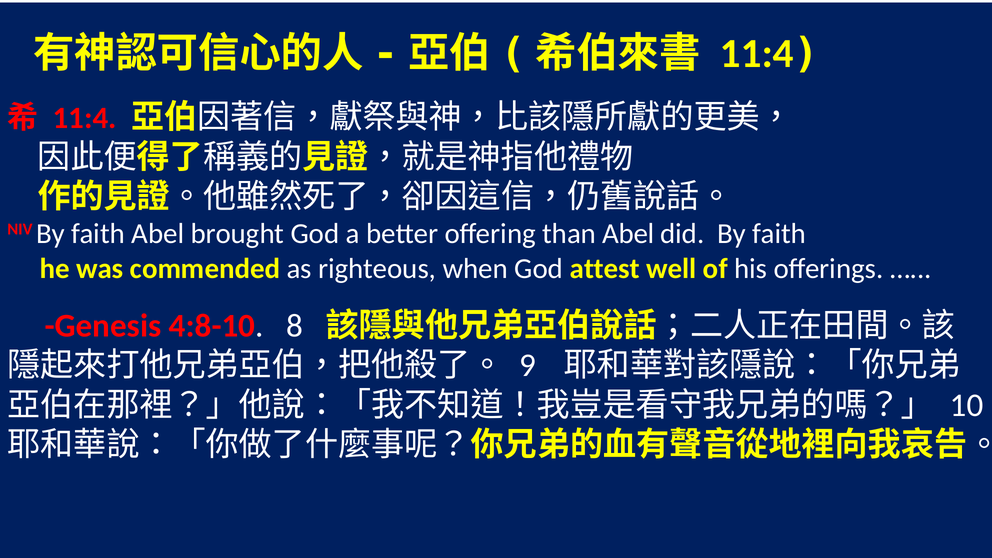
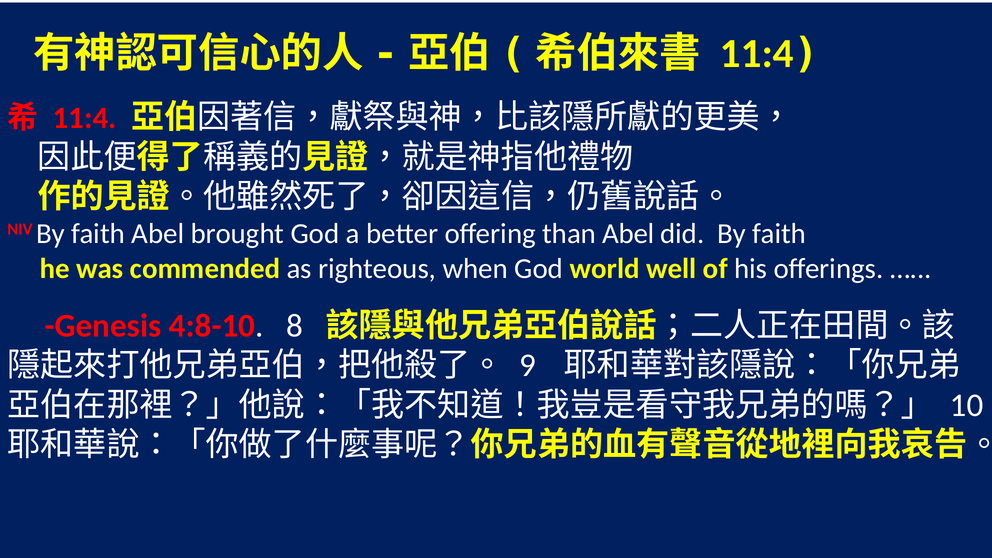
attest: attest -> world (605, 269)
